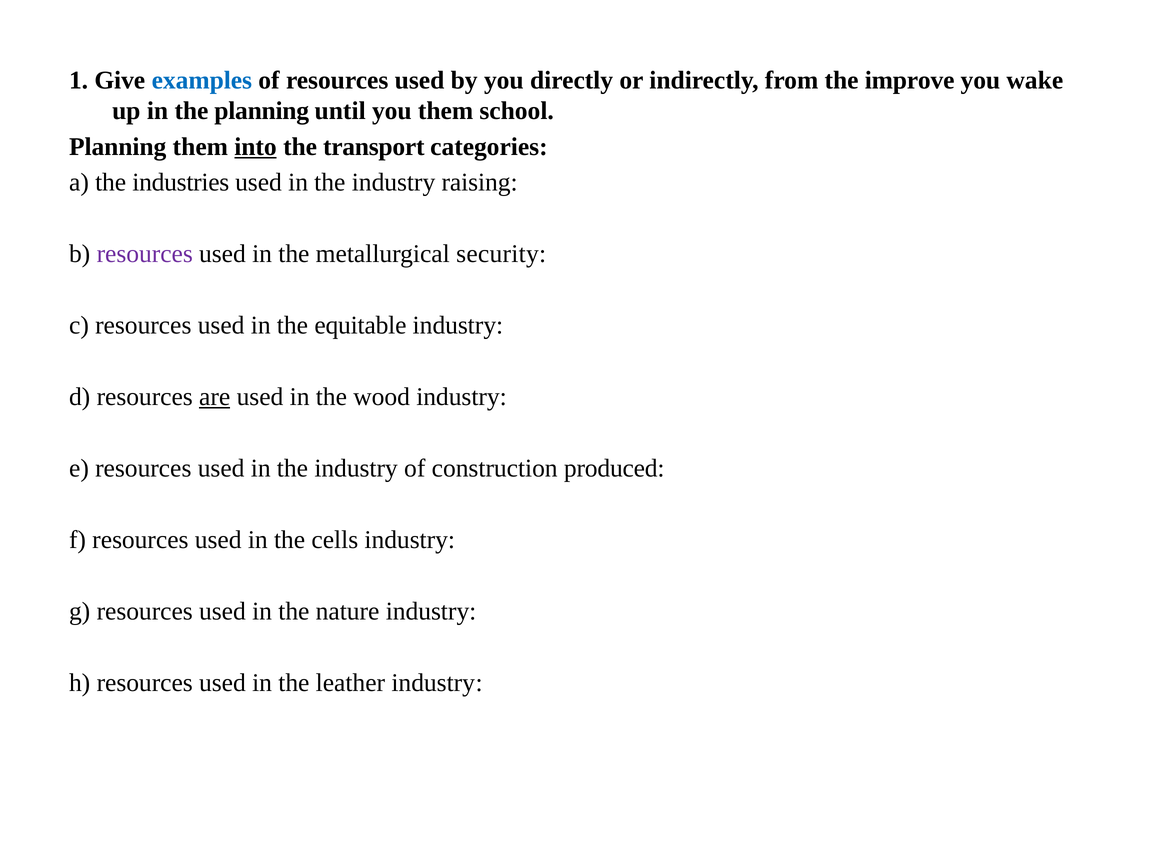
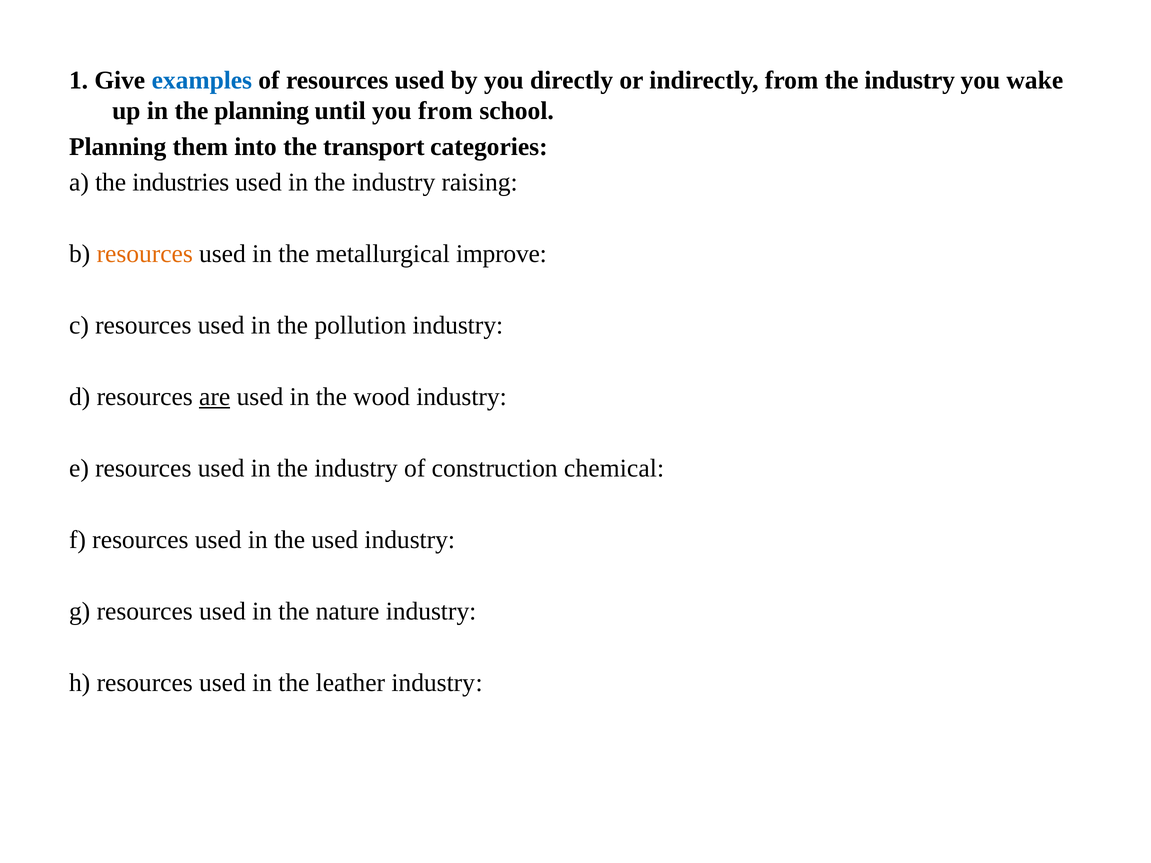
from the improve: improve -> industry (910, 80)
you them: them -> from (445, 111)
into underline: present -> none (256, 147)
resources colour: purple -> orange (145, 254)
security: security -> improve (501, 254)
equitable: equitable -> pollution (360, 326)
produced: produced -> chemical (614, 469)
the cells: cells -> used (335, 540)
